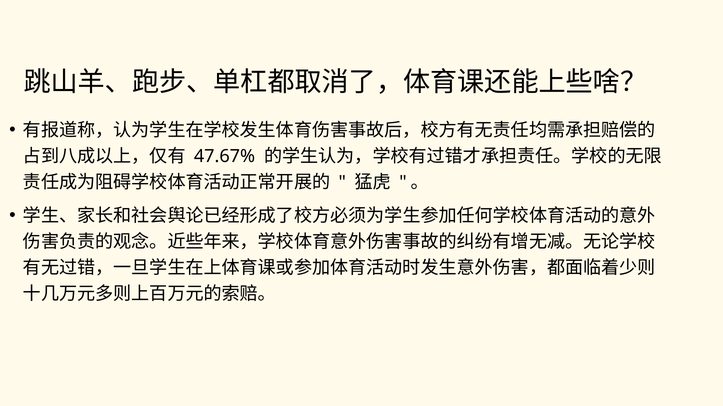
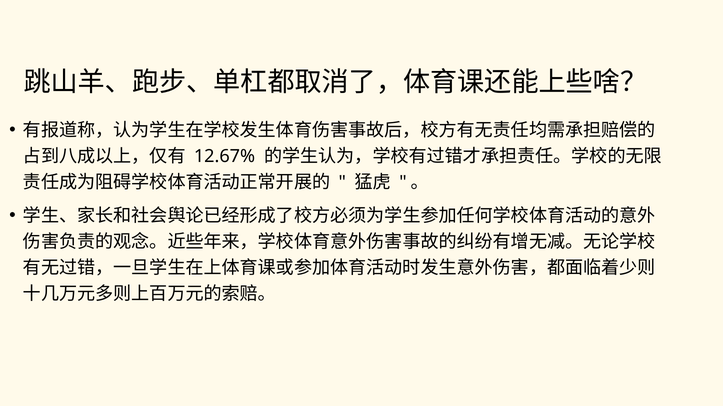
47.67%: 47.67% -> 12.67% (224, 157)
